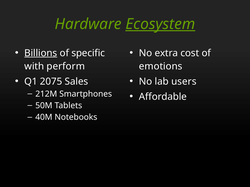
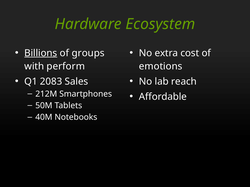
Ecosystem underline: present -> none (160, 24)
specific: specific -> groups (88, 53)
2075: 2075 -> 2083 (51, 82)
users: users -> reach (184, 82)
